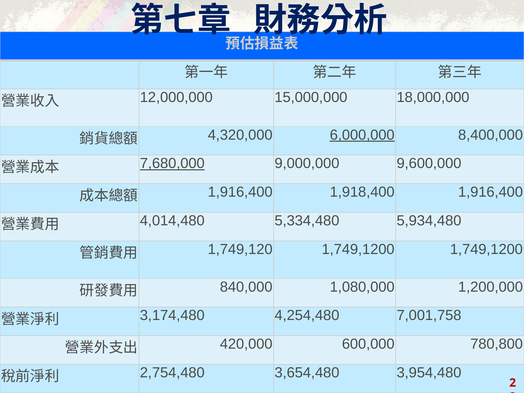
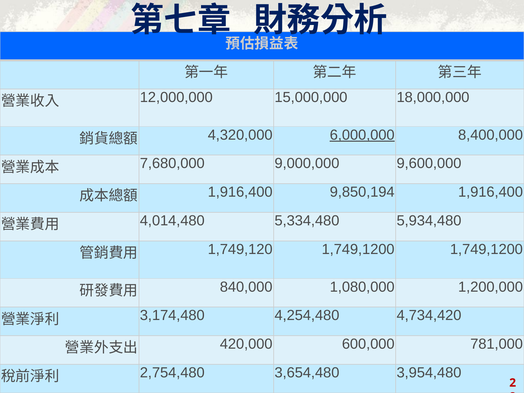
7,680,000 underline: present -> none (172, 163)
1,918,400: 1,918,400 -> 9,850,194 (362, 192)
7,001,758: 7,001,758 -> 4,734,420 (429, 315)
780,800: 780,800 -> 781,000 (497, 344)
